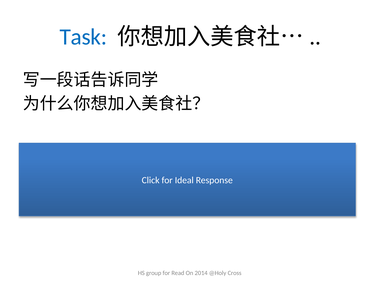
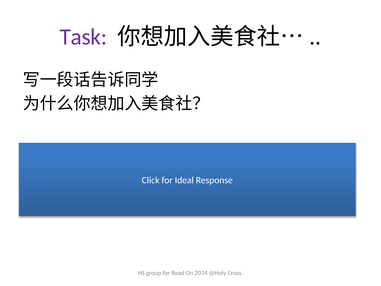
Task colour: blue -> purple (83, 37)
